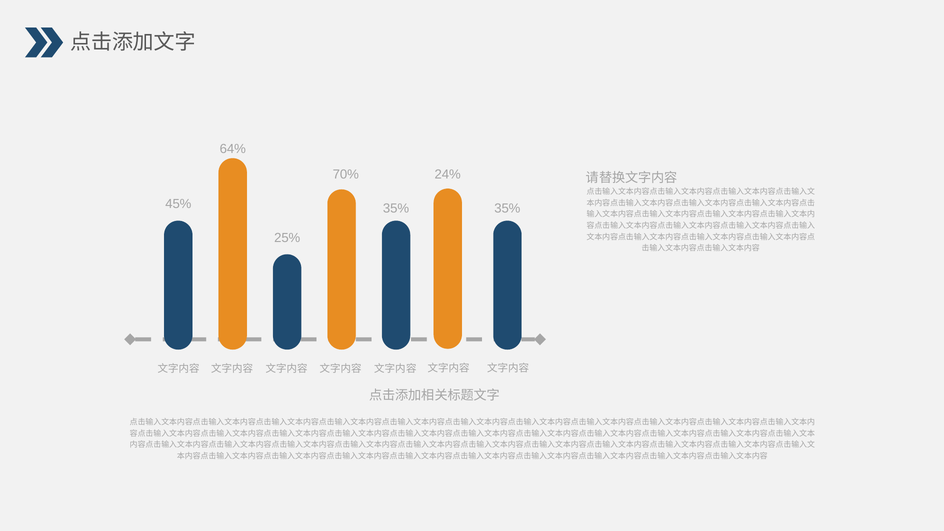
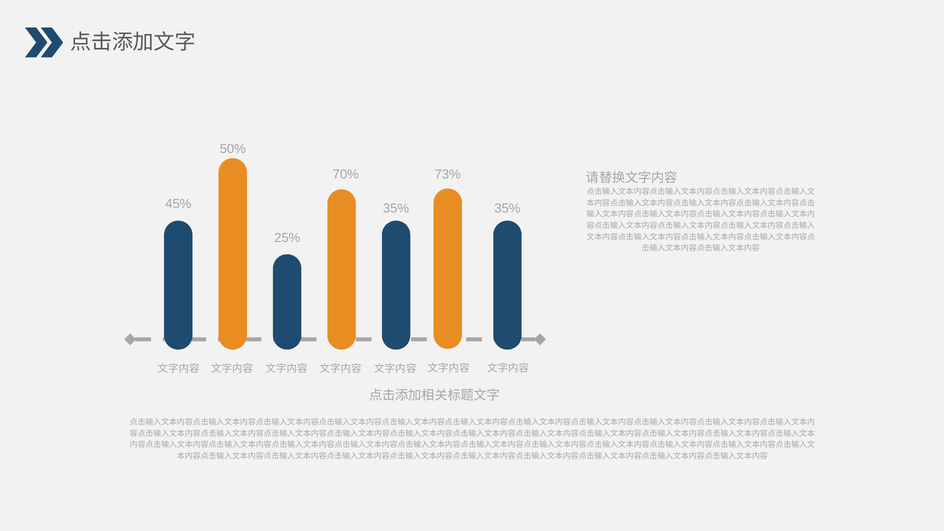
64%: 64% -> 50% (233, 149)
24%: 24% -> 73% (448, 174)
